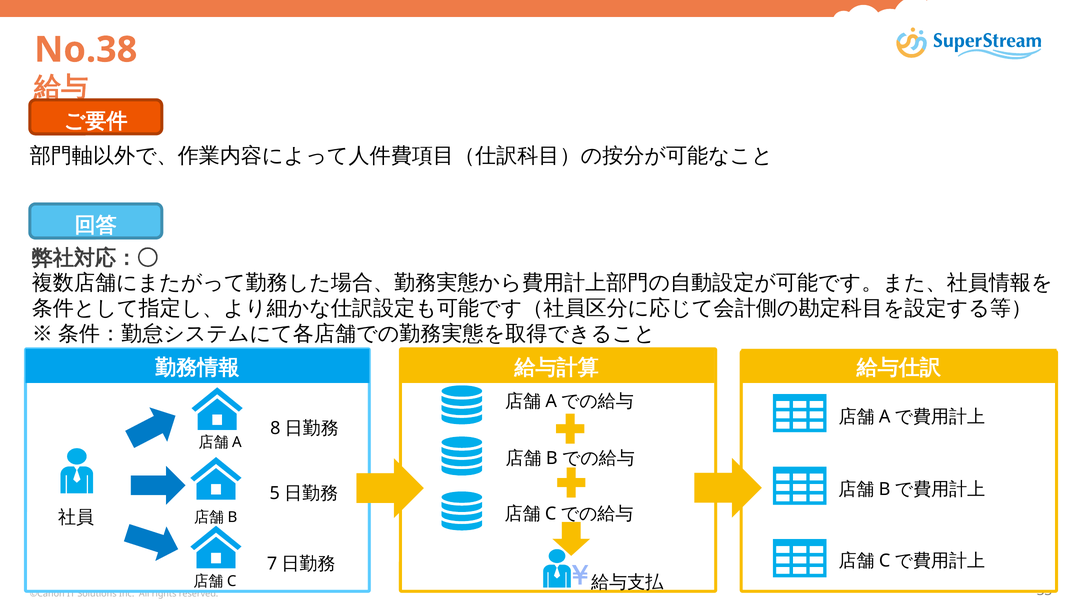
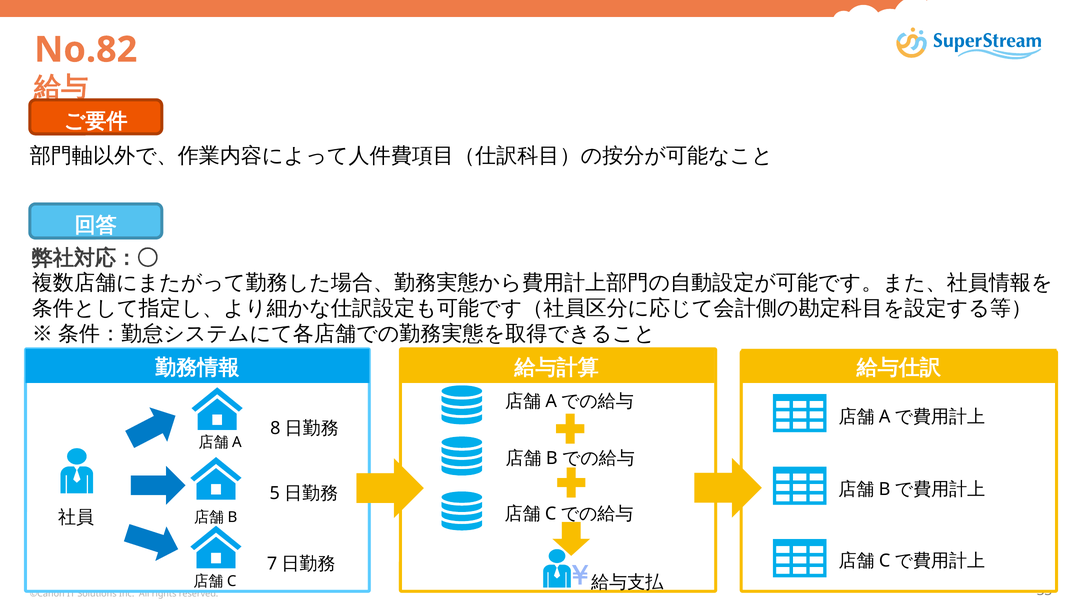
No.38: No.38 -> No.82 (86, 50)
